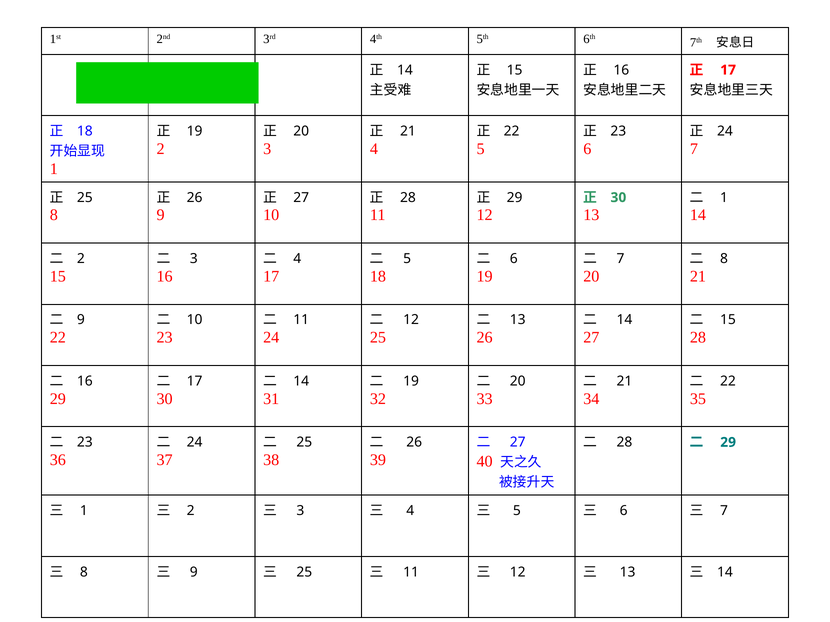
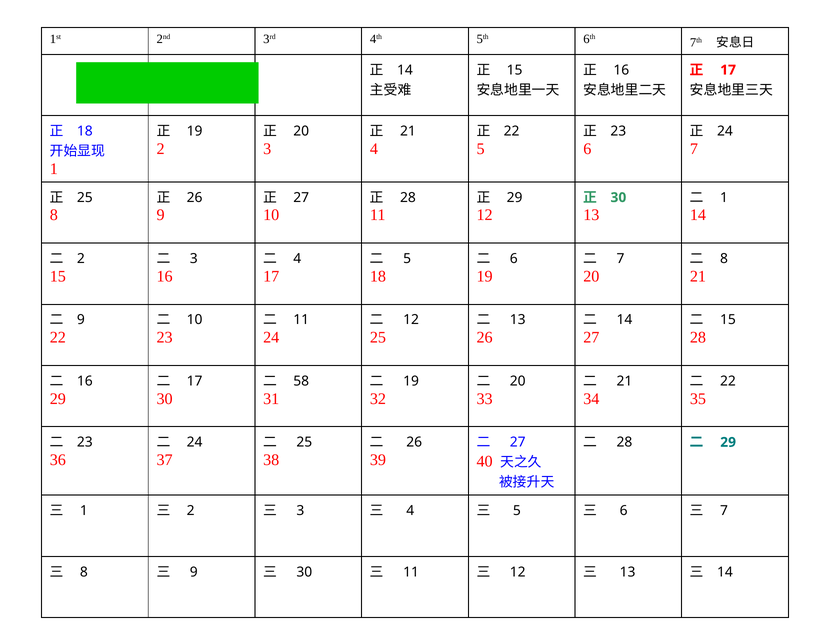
14: 14 -> 58 (301, 381)
25: 25 -> 30 (304, 573)
